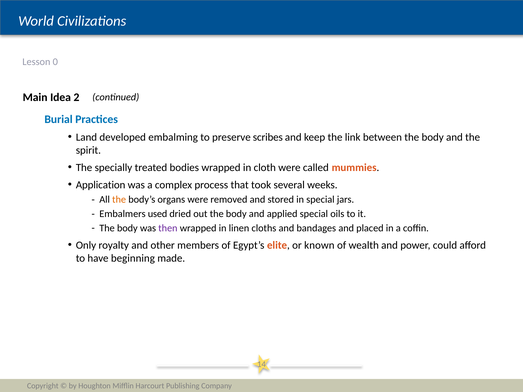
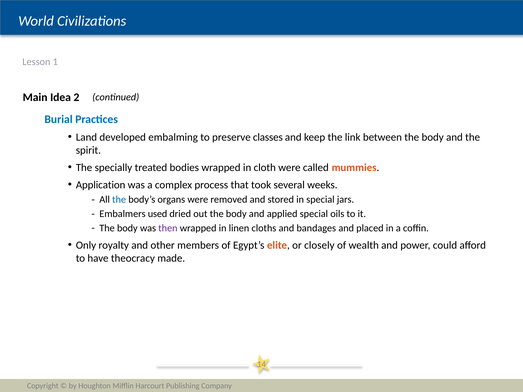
0: 0 -> 1 (55, 62)
scribes: scribes -> classes (268, 137)
the colour: orange -> blue (119, 200)
known: known -> closely (319, 245)
beginning: beginning -> theocracy (133, 258)
